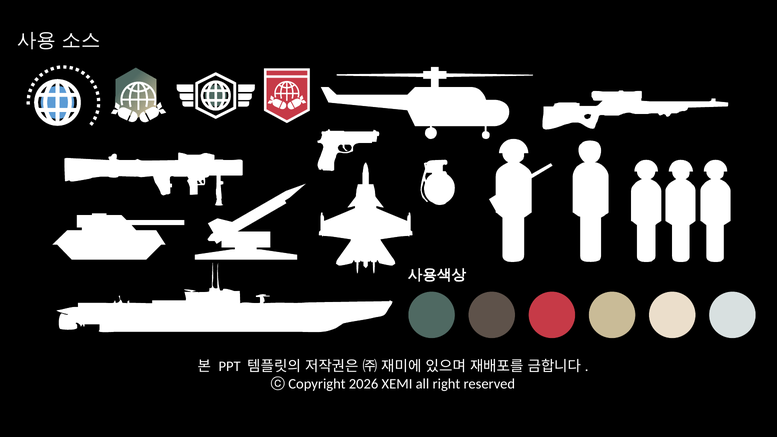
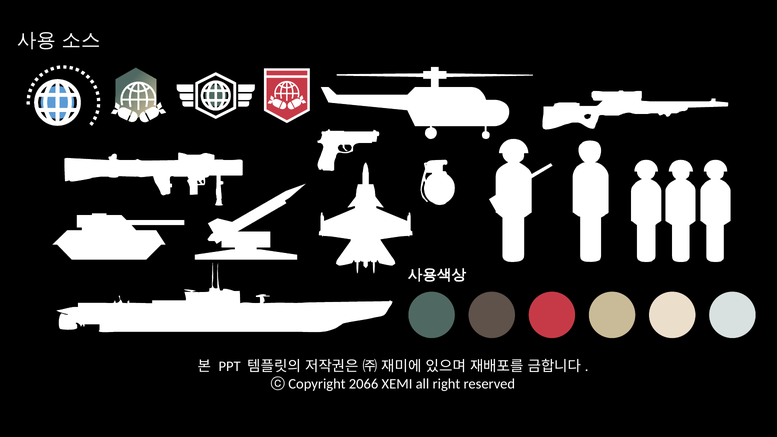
2026: 2026 -> 2066 (364, 384)
